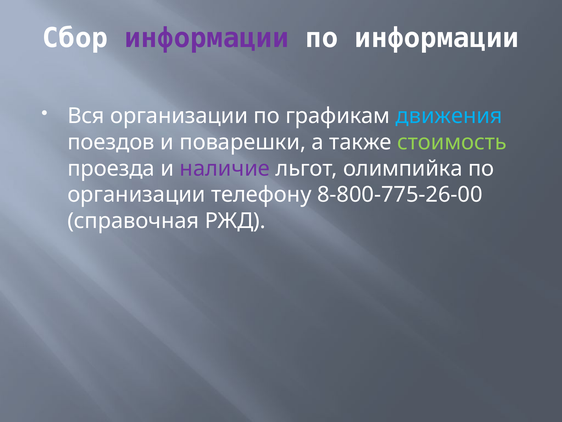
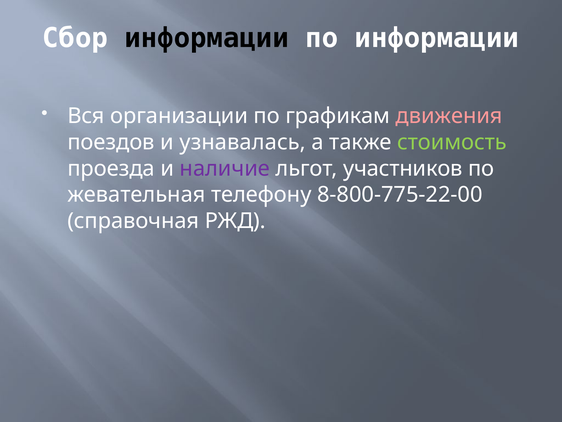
информации colour: purple -> black (207, 38)
движения colour: light blue -> pink (449, 116)
поварешки: поварешки -> узнавалась (243, 142)
олимпийка: олимпийка -> участников (403, 168)
организации: организации -> жевательная (136, 194)
8-800-775-26-00: 8-800-775-26-00 -> 8-800-775-22-00 (400, 194)
